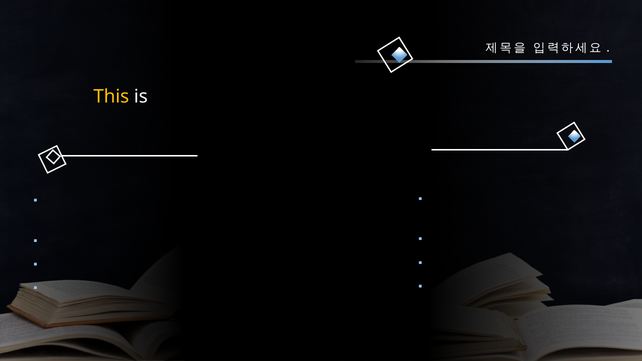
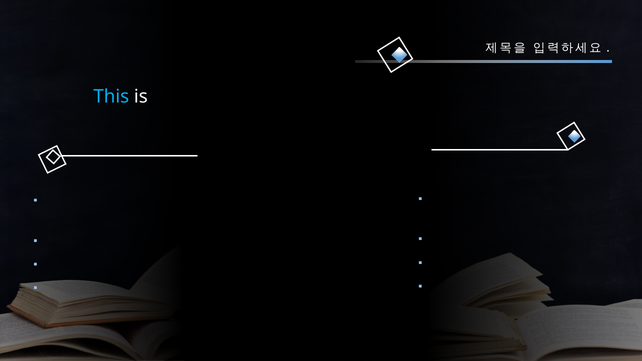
This colour: yellow -> light blue (111, 96)
